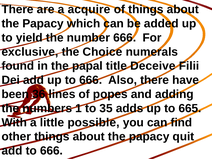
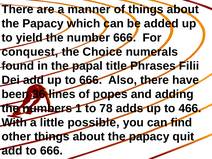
acquire: acquire -> manner (89, 9)
exclusive: exclusive -> conquest (30, 52)
Deceive: Deceive -> Phrases (153, 66)
35: 35 -> 78 (106, 108)
665: 665 -> 466 (190, 108)
